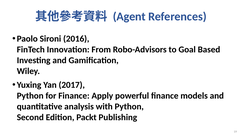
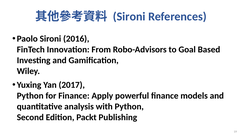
Agent: Agent -> Sironi (129, 17)
